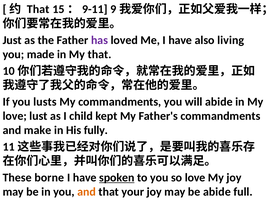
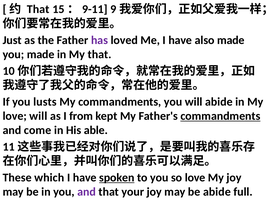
also living: living -> made (231, 40)
love lust: lust -> will (38, 116)
child: child -> from (81, 116)
commandments underline: none -> present (220, 116)
make: make -> come (38, 130)
fully: fully -> able (96, 130)
borne: borne -> which (49, 178)
and colour: orange -> purple (87, 192)
